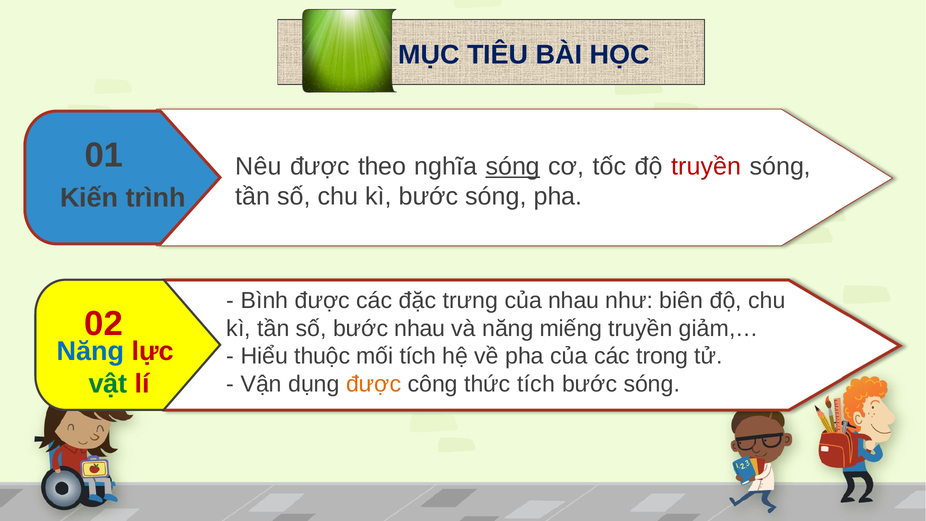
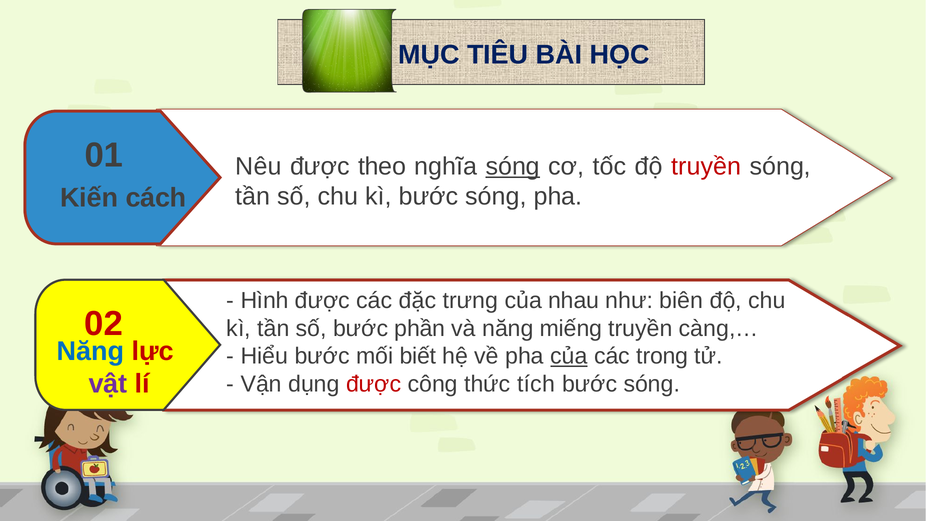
trình: trình -> cách (156, 198)
Bình: Bình -> Hình (265, 301)
bước nhau: nhau -> phần (420, 328)
giảm,…: giảm,… -> càng,… (719, 328)
Hiểu thuộc: thuộc -> bước (322, 356)
mối tích: tích -> biết (418, 356)
của underline: none -> present (569, 356)
vật colour: green -> purple (108, 384)
được colour: orange -> red (374, 384)
